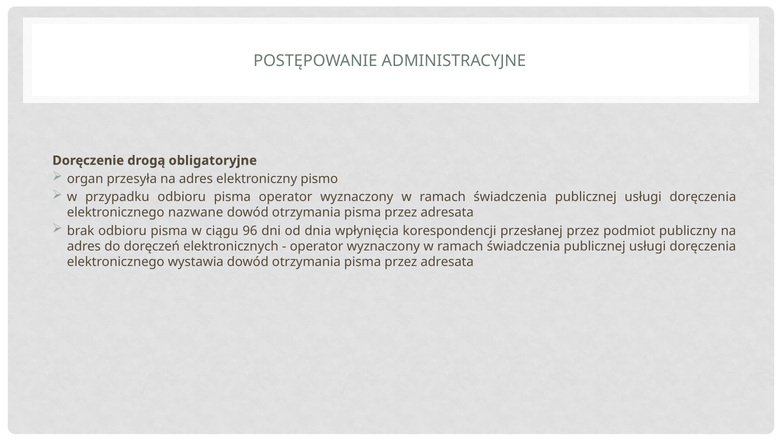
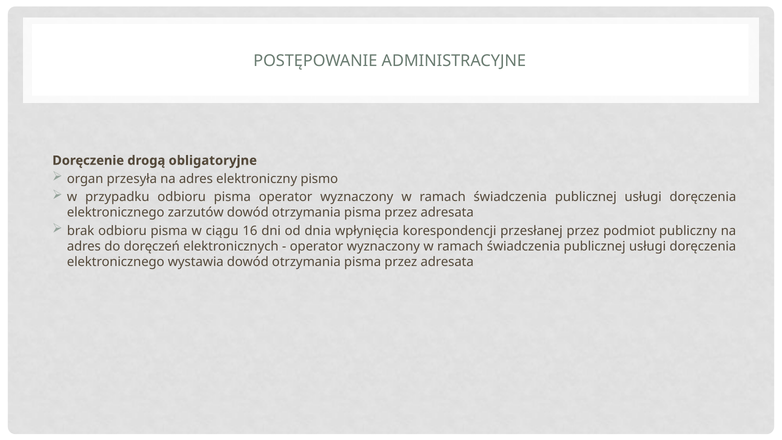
nazwane: nazwane -> zarzutów (196, 213)
96: 96 -> 16 (250, 231)
